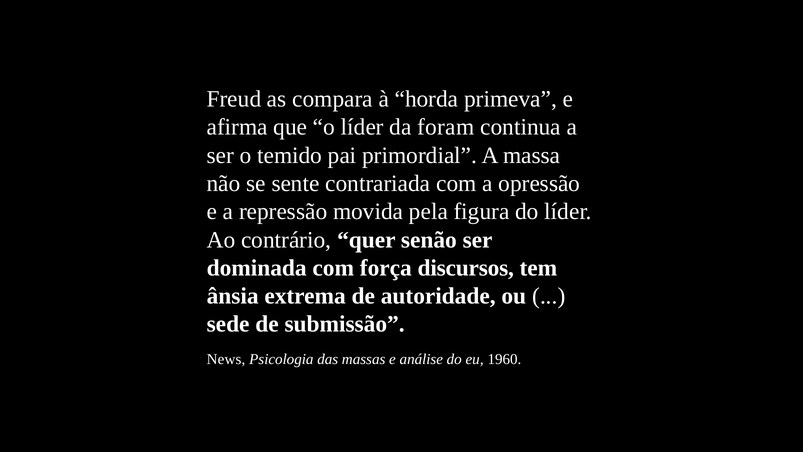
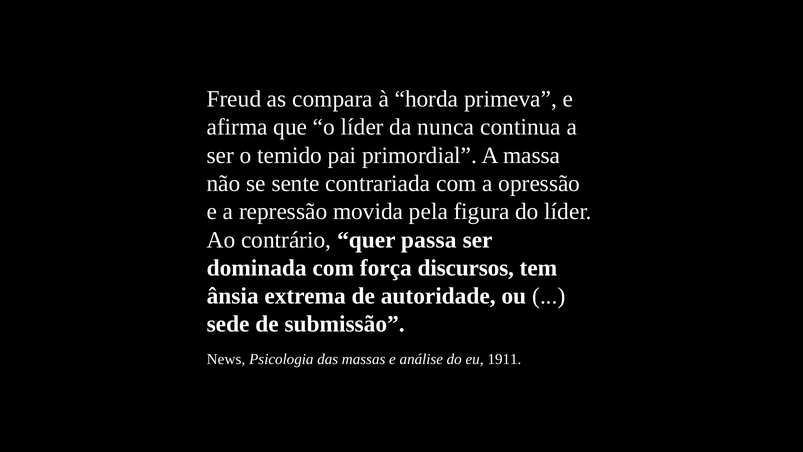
foram: foram -> nunca (446, 127)
senão: senão -> passa (429, 240)
1960: 1960 -> 1911 (504, 359)
